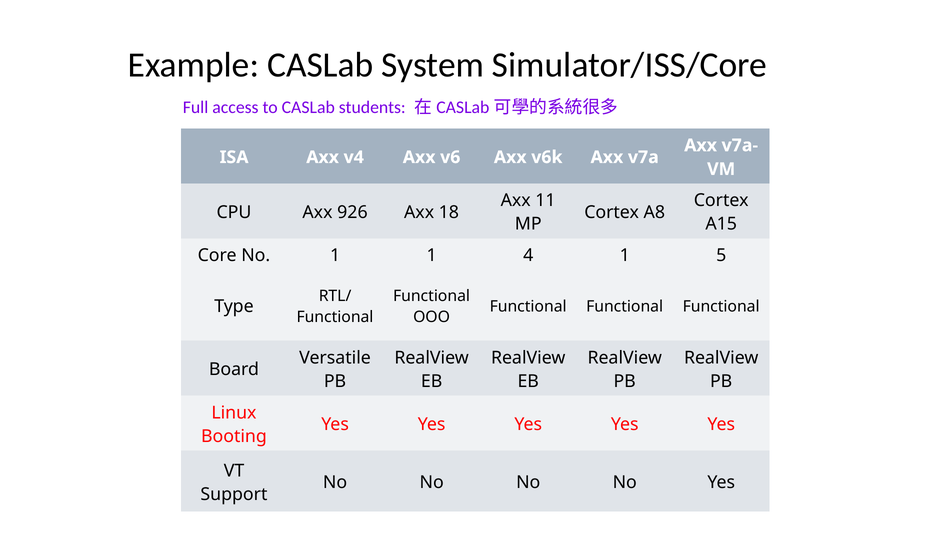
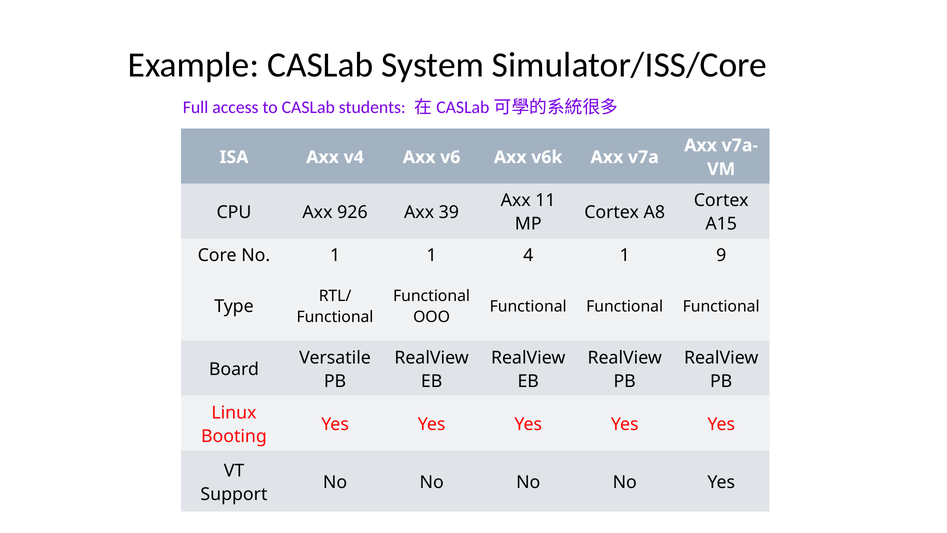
18: 18 -> 39 (449, 212)
5: 5 -> 9 (721, 255)
